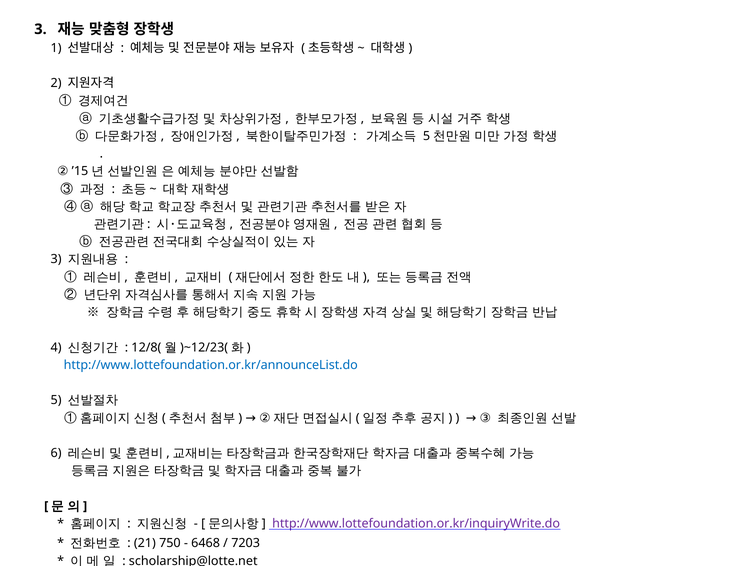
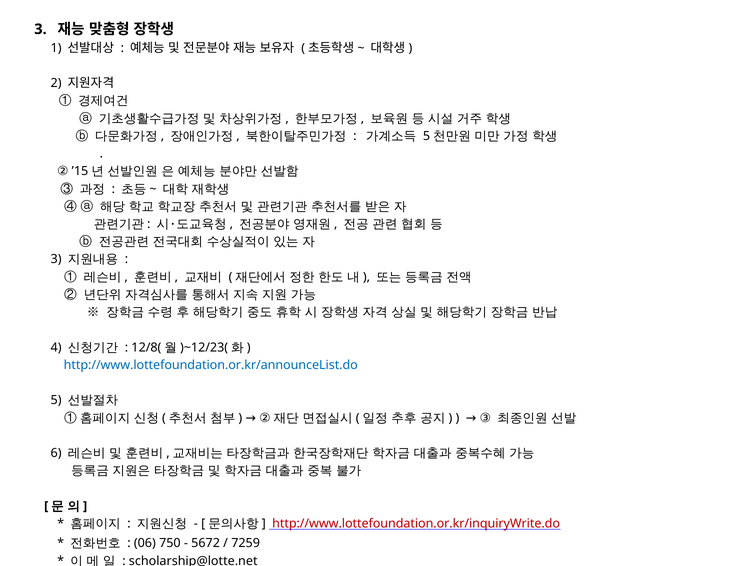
http://www.lottefoundation.or.kr/inquiryWrite.do colour: purple -> red (416, 524)
21: 21 -> 06 (145, 543)
6468: 6468 -> 5672 (206, 543)
7203: 7203 -> 7259 (246, 543)
